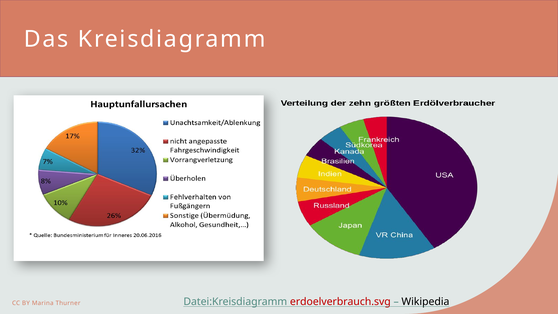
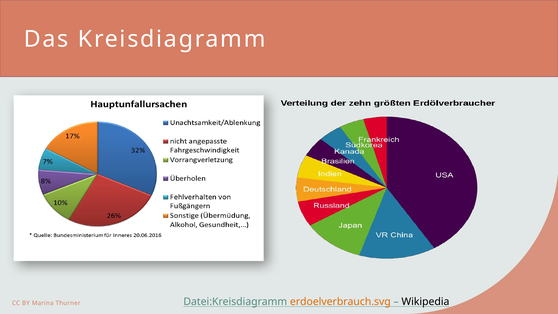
erdoelverbrauch.svg colour: red -> orange (340, 302)
